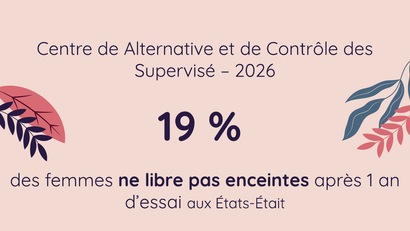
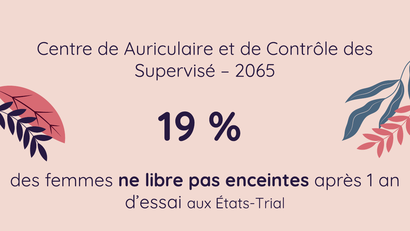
Alternative: Alternative -> Auriculaire (169, 49)
2026: 2026 -> 2065 (255, 71)
États-Était: États-Était -> États-Trial (250, 203)
